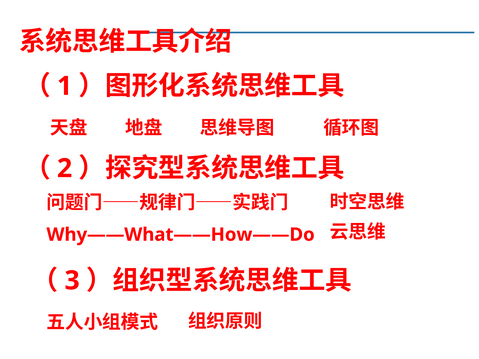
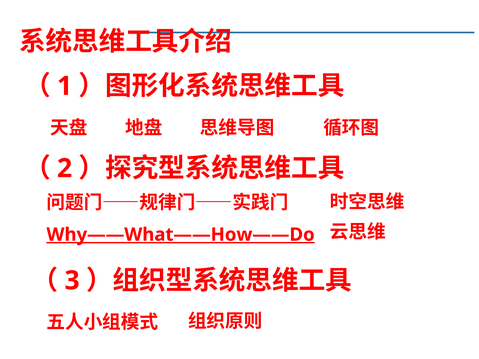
Why——What——How——Do underline: none -> present (181, 235)
